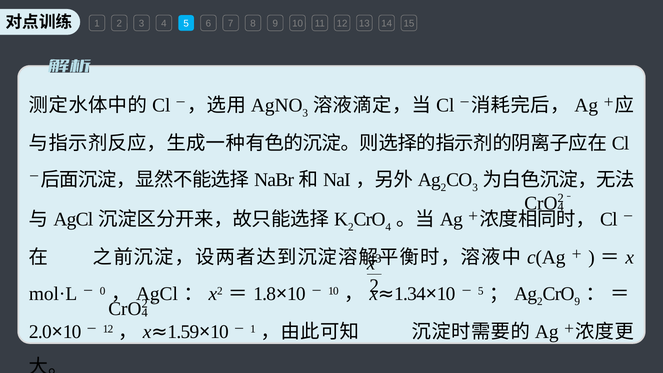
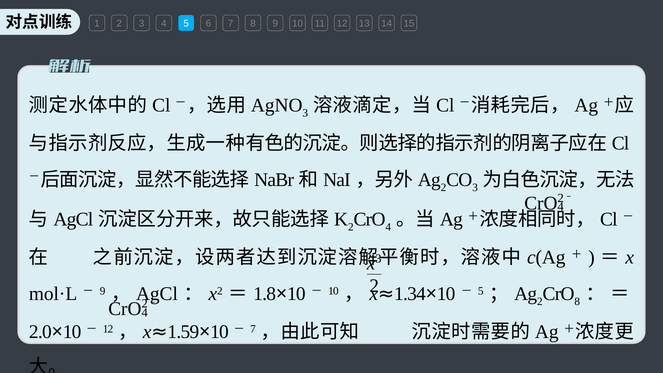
0: 0 -> 9 (103, 291)
9: 9 -> 8 (577, 301)
1: 1 -> 7 (253, 329)
